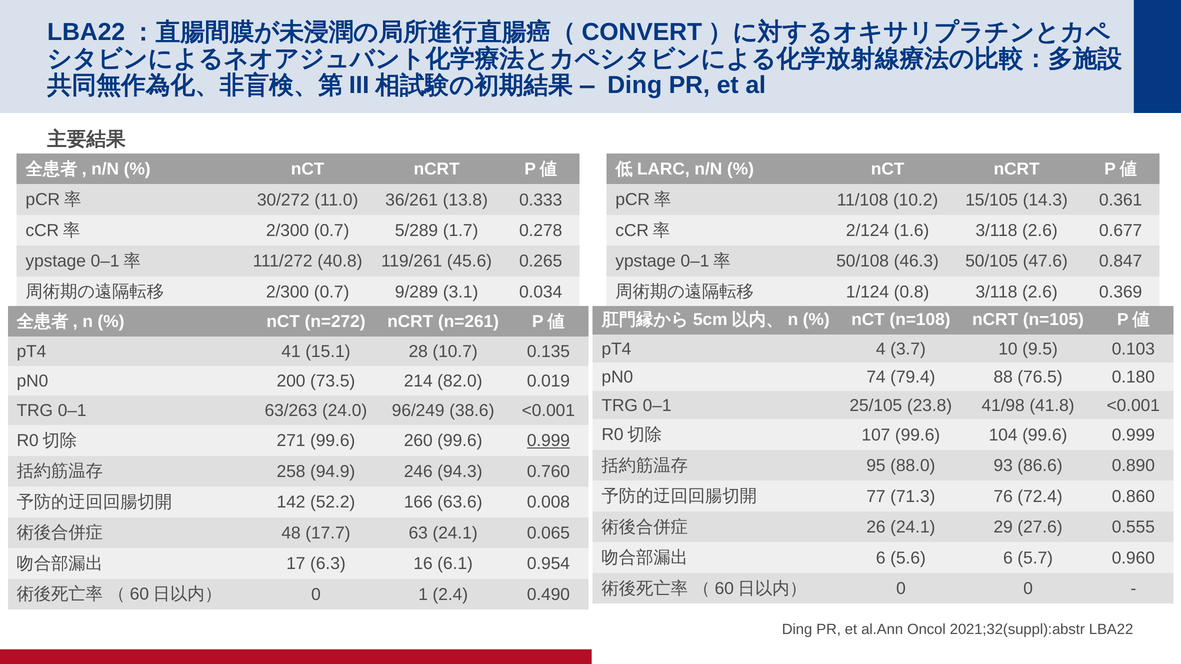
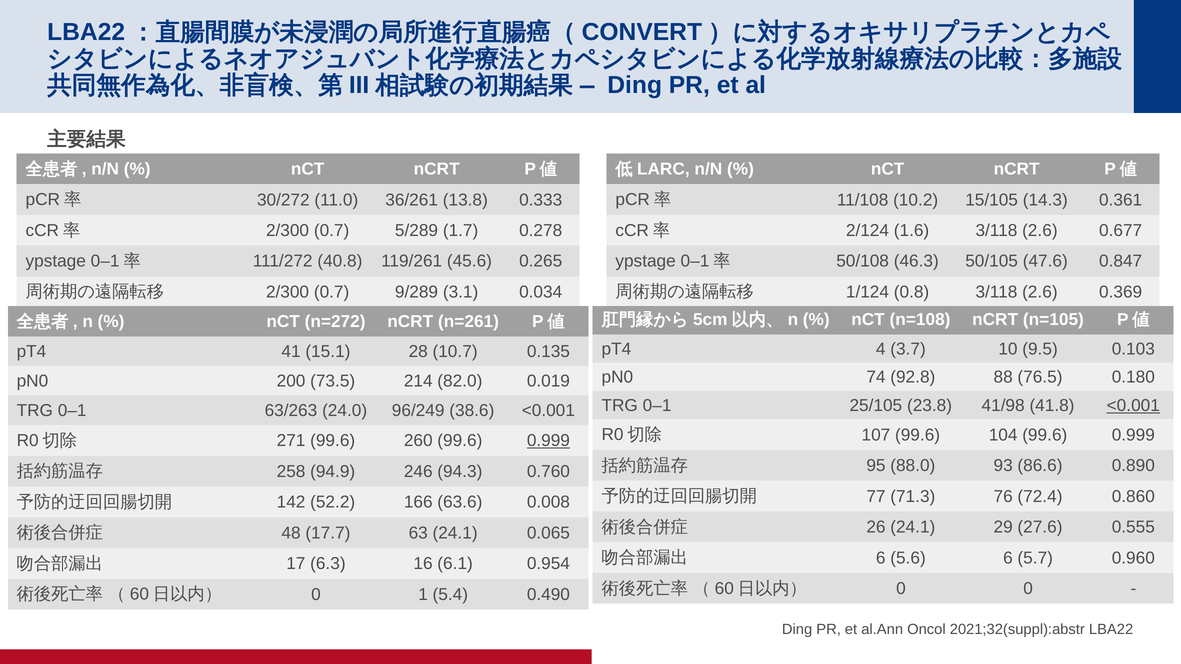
79.4: 79.4 -> 92.8 (913, 377)
<0.001 underline: none -> present (1133, 406)
2.4: 2.4 -> 5.4 (450, 595)
